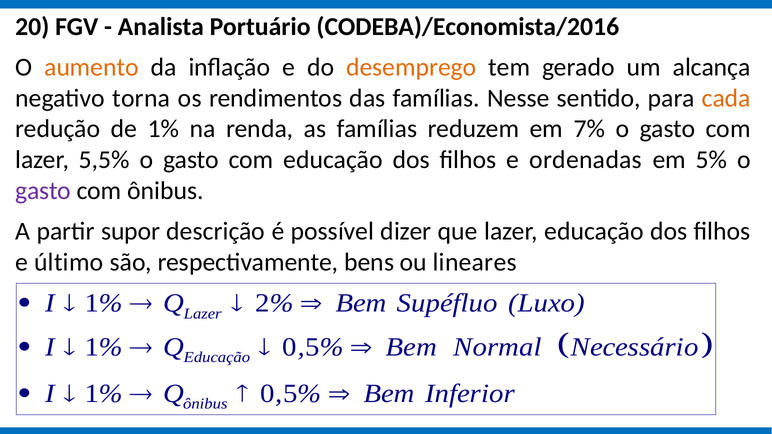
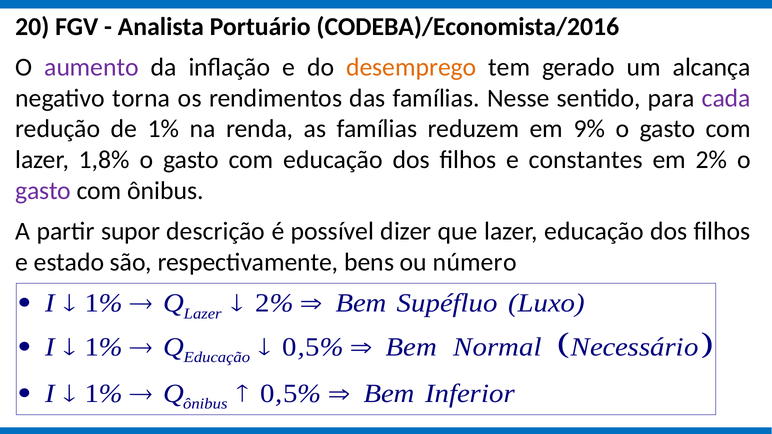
aumento colour: orange -> purple (92, 67)
cada colour: orange -> purple (726, 98)
7%: 7% -> 9% (589, 129)
5,5%: 5,5% -> 1,8% (104, 160)
ordenadas: ordenadas -> constantes (586, 160)
5%: 5% -> 2% (711, 160)
último: último -> estado (69, 262)
lineares: lineares -> número (475, 262)
